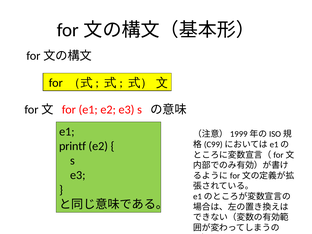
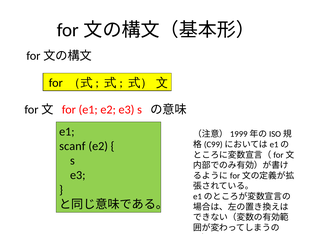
printf: printf -> scanf (72, 146)
